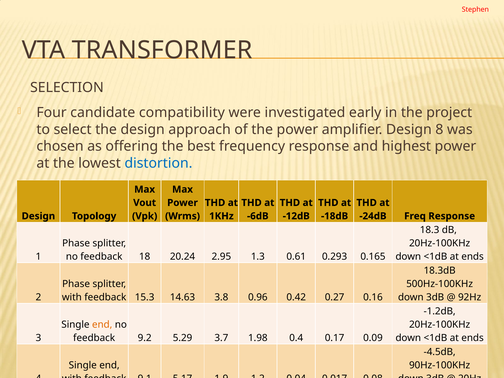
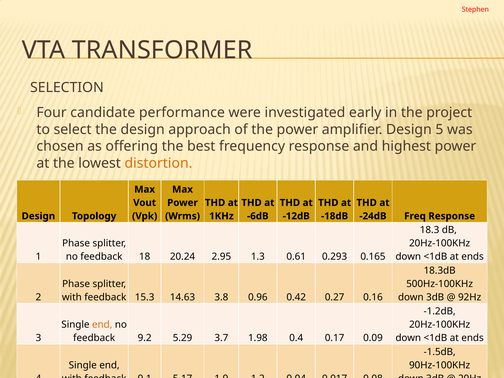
compatibility: compatibility -> performance (182, 113)
8: 8 -> 5 (439, 130)
distortion colour: blue -> orange (158, 163)
-4.5dB: -4.5dB -> -1.5dB (440, 352)
